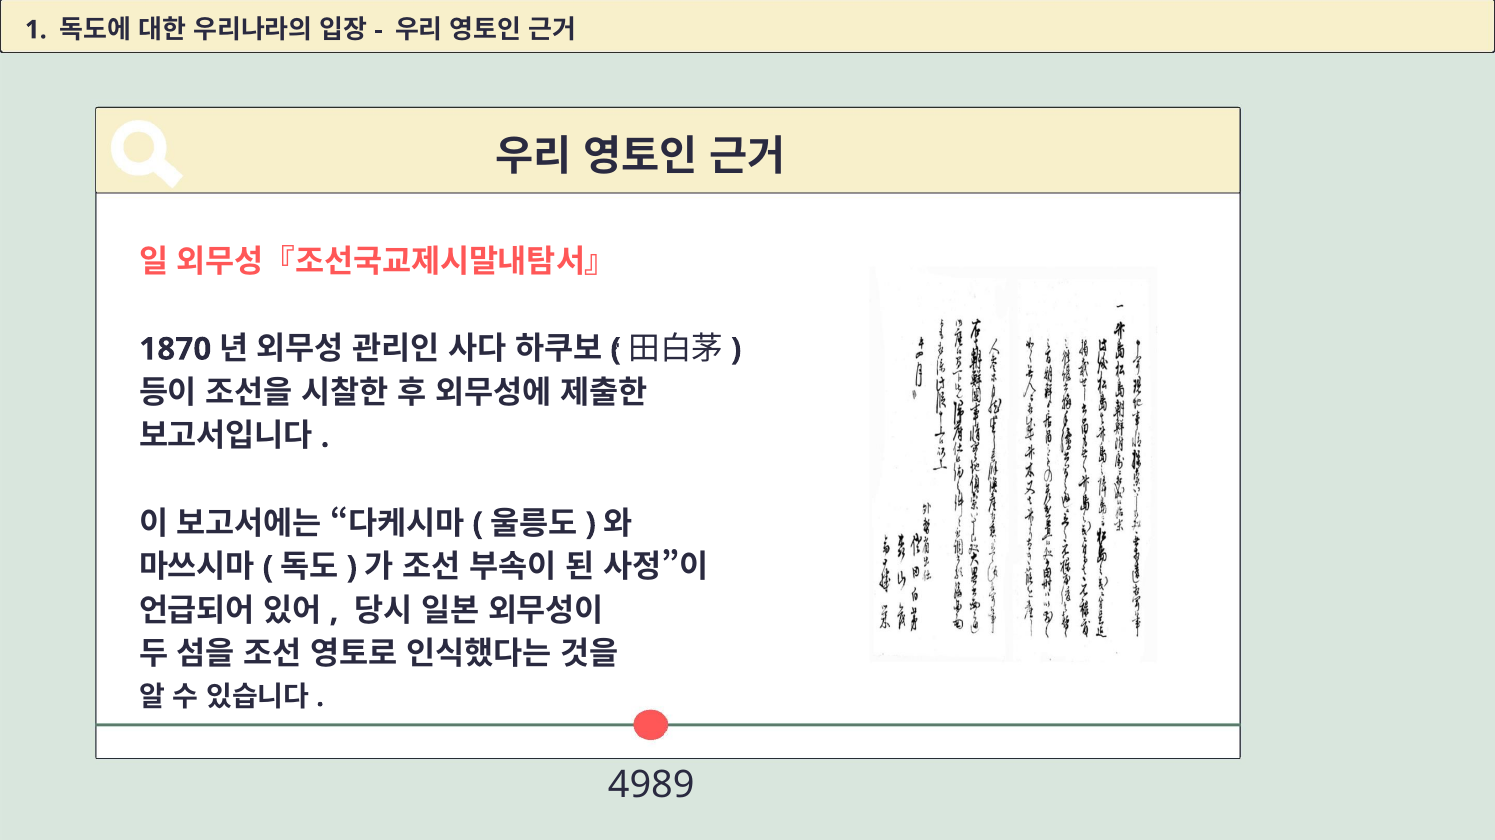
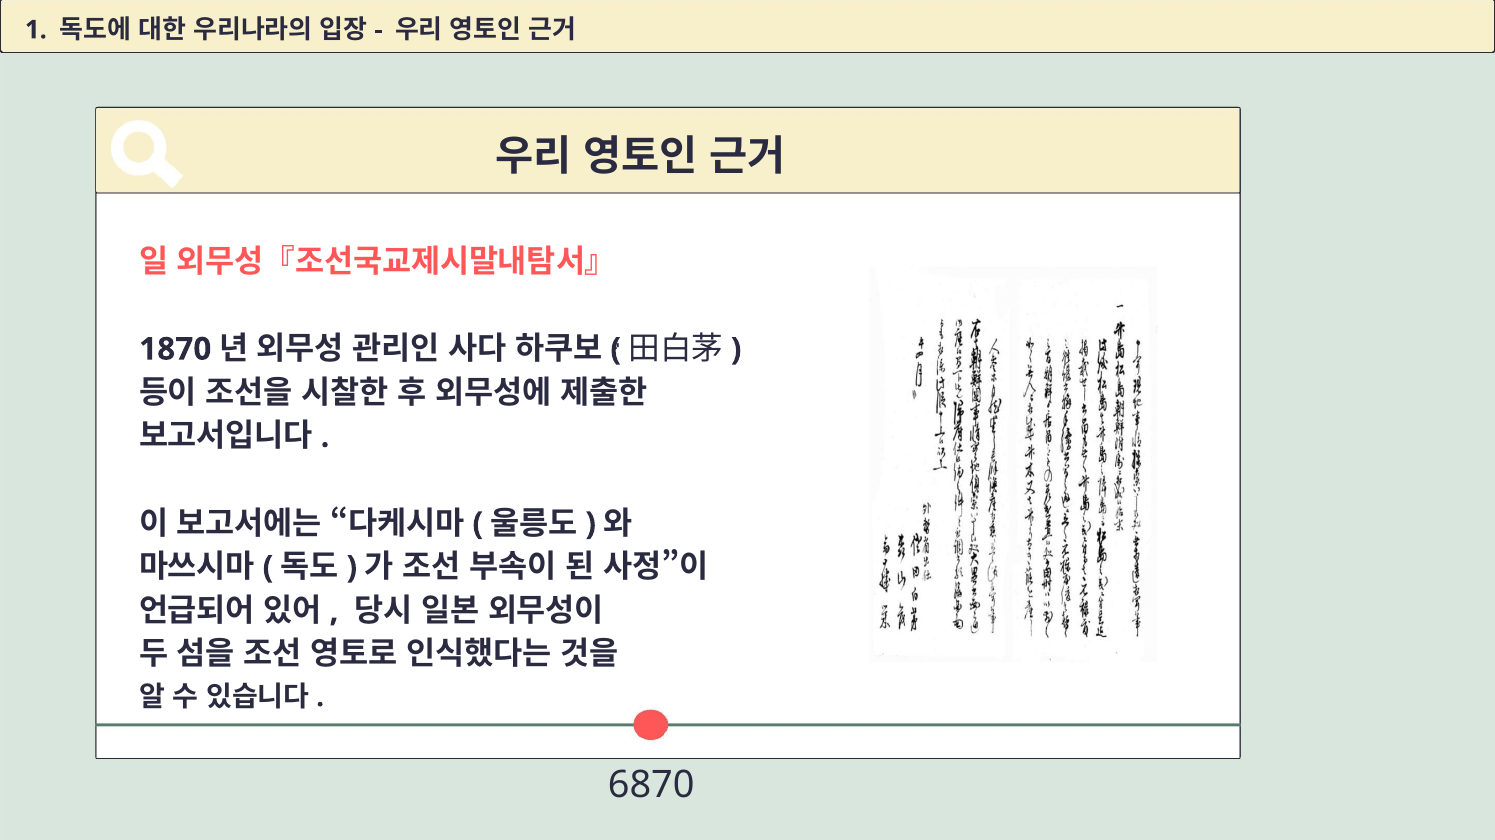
4989: 4989 -> 6870 (651, 784)
